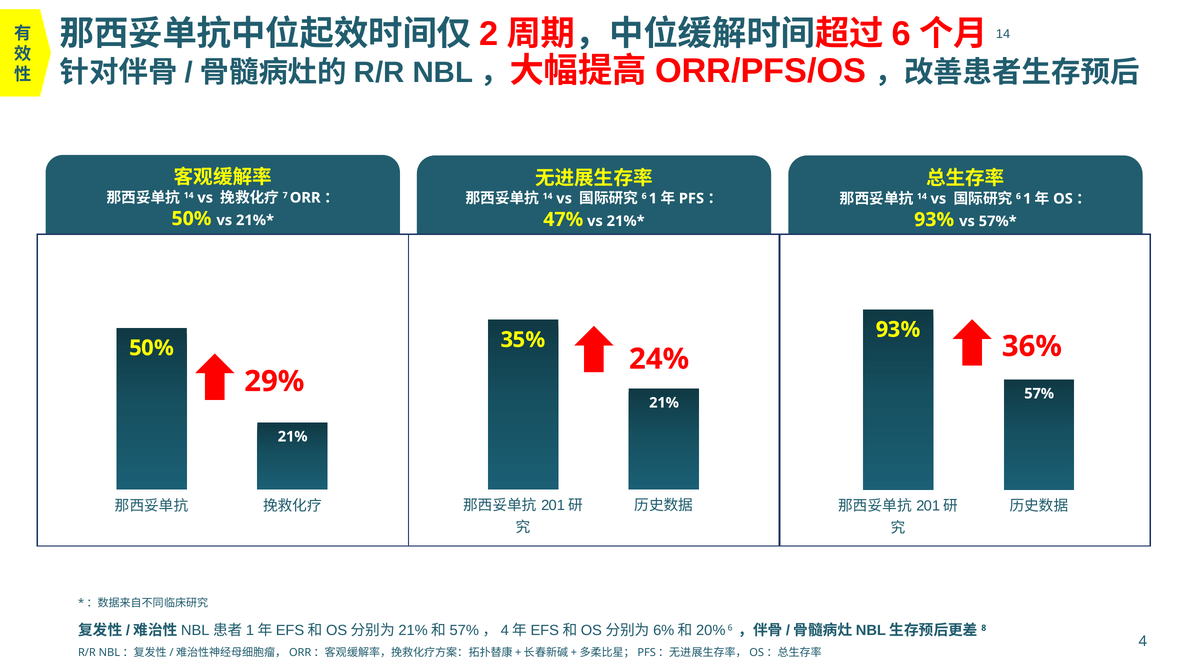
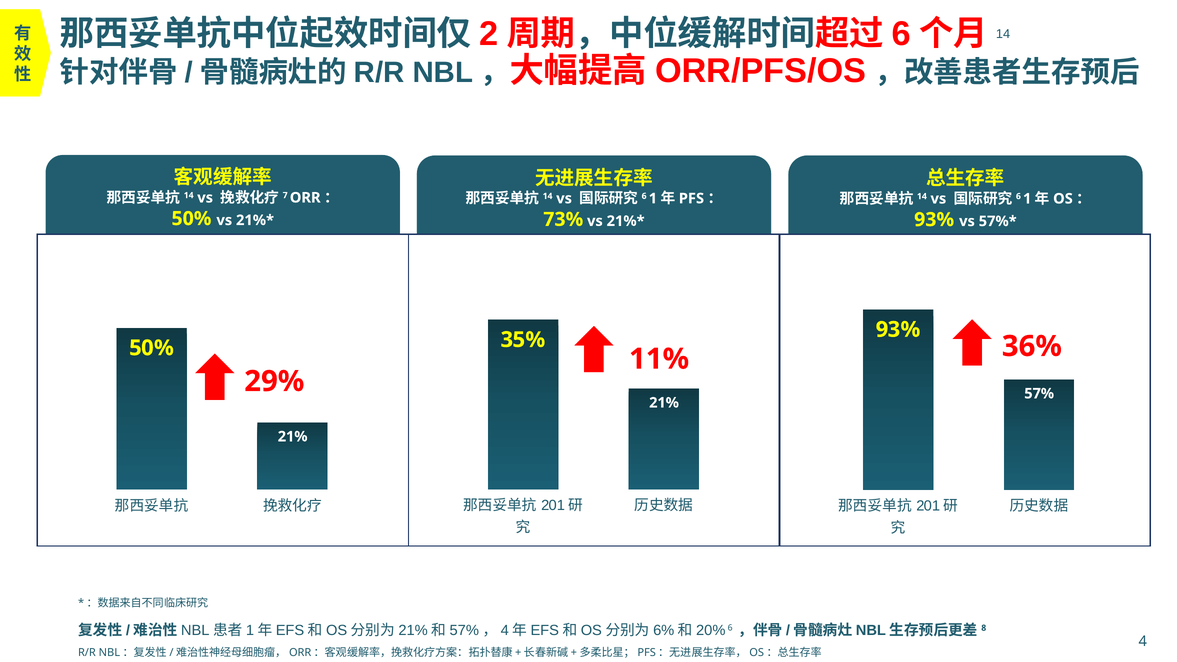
47%: 47% -> 73% (563, 219)
24%: 24% -> 11% (659, 359)
